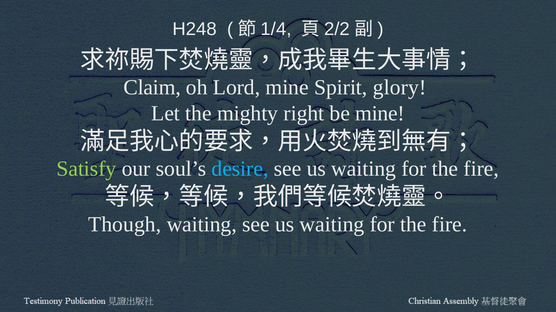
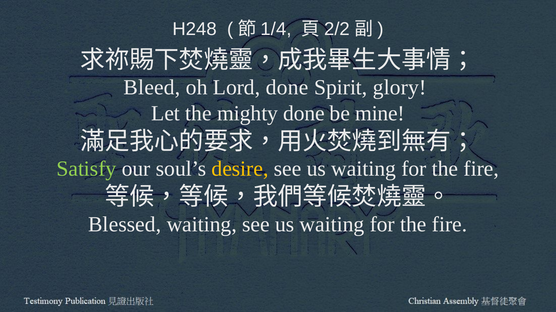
Claim: Claim -> Bleed (152, 88)
Lord mine: mine -> done (287, 88)
mighty right: right -> done (304, 114)
desire colour: light blue -> yellow (240, 169)
Though: Though -> Blessed (125, 225)
